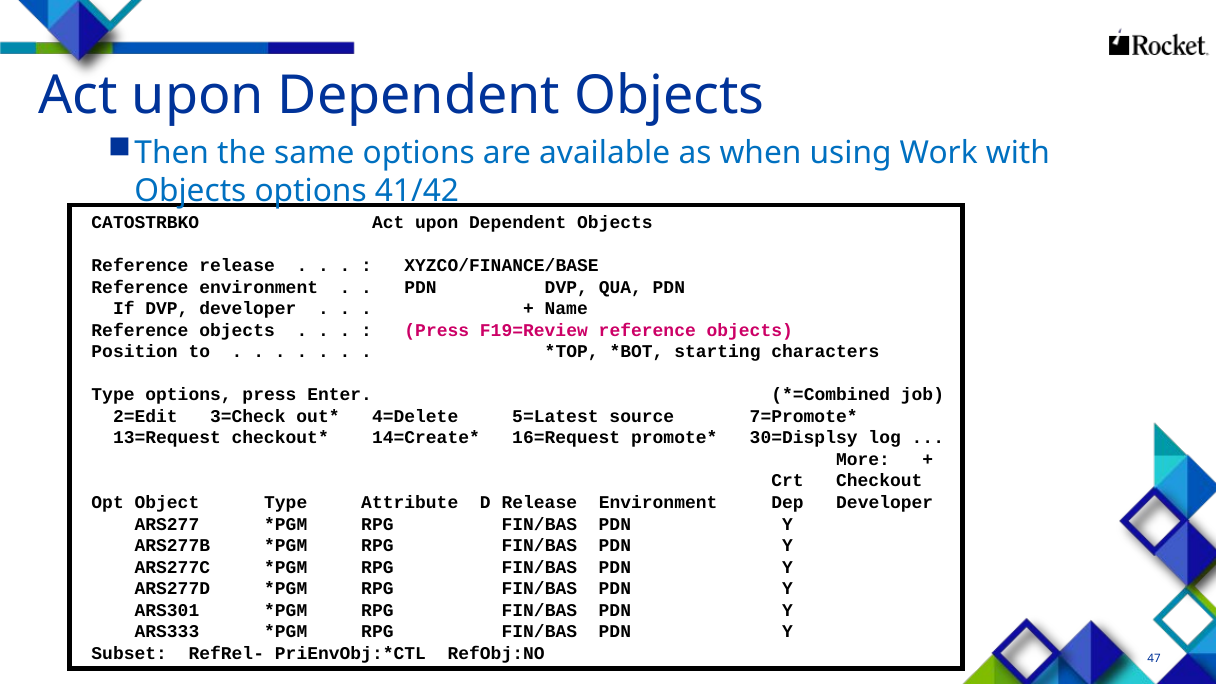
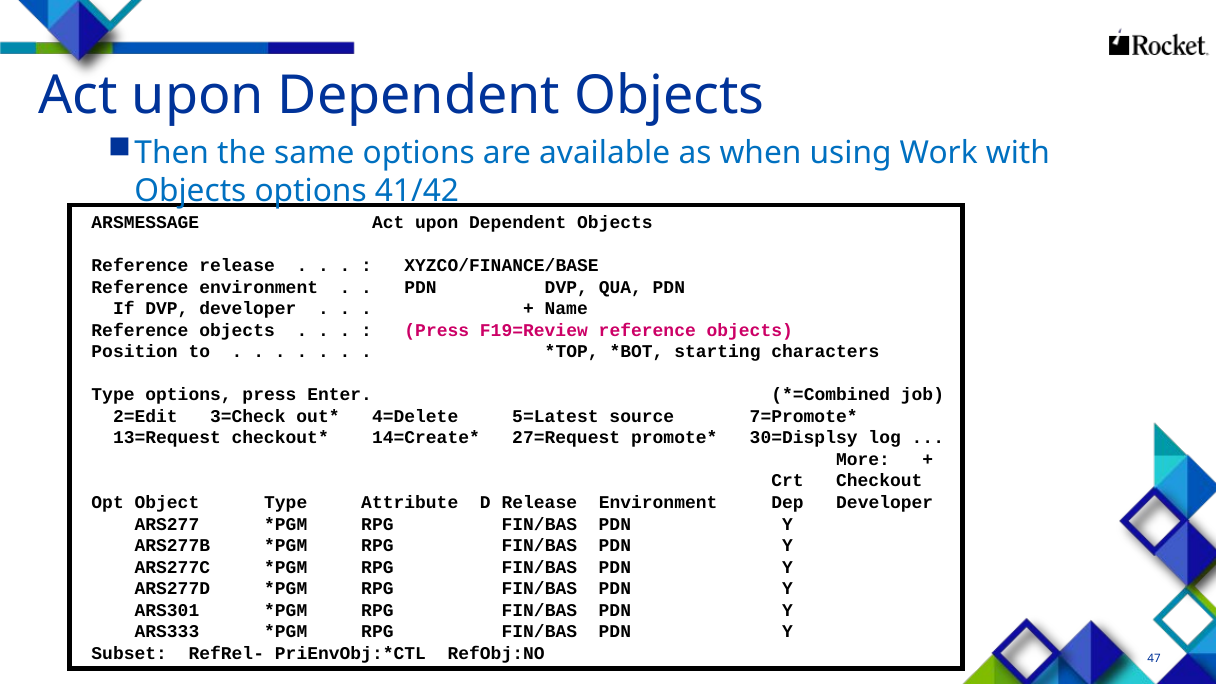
CATOSTRBKO: CATOSTRBKO -> ARSMESSAGE (145, 222)
16=Request: 16=Request -> 27=Request (566, 438)
